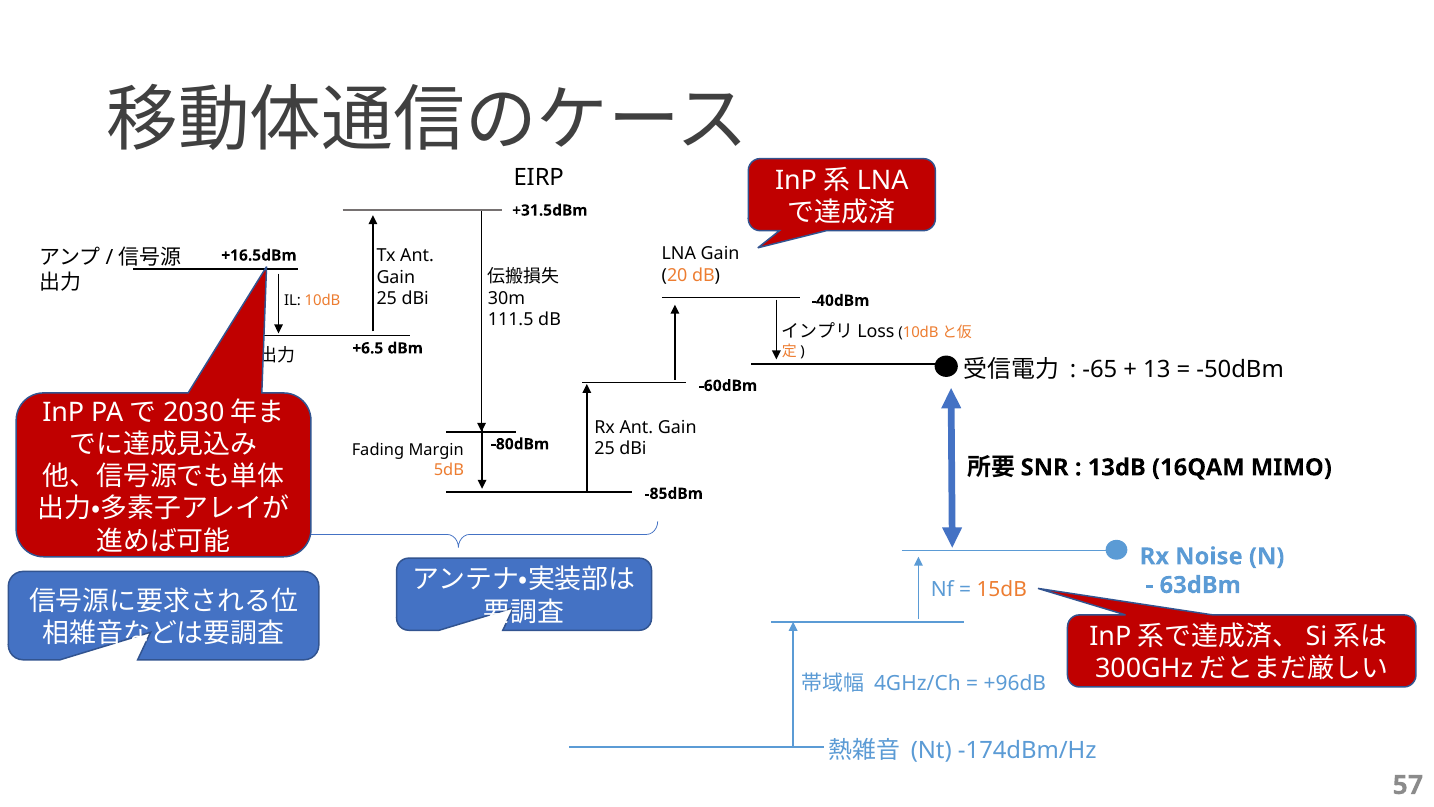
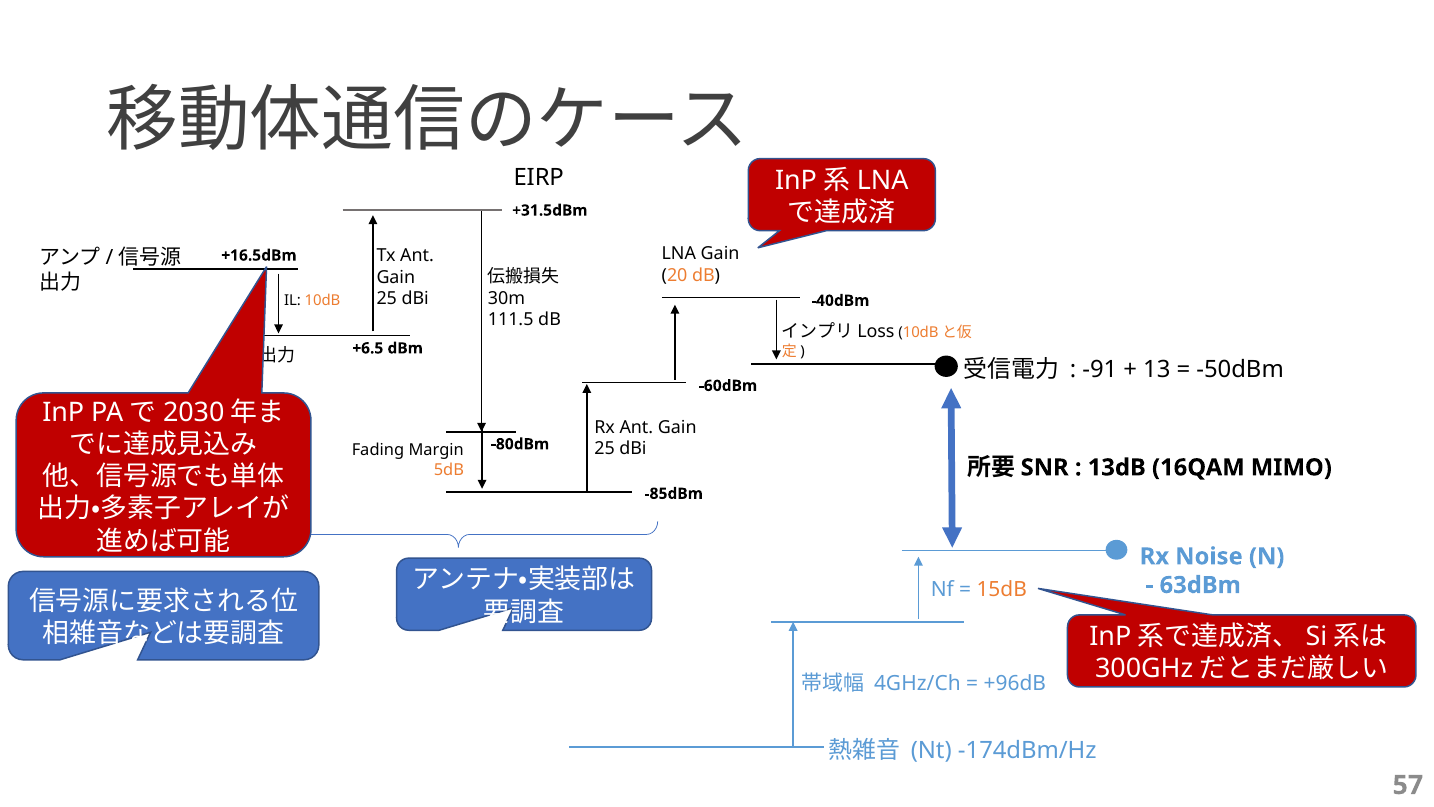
-65: -65 -> -91 (1100, 369)
